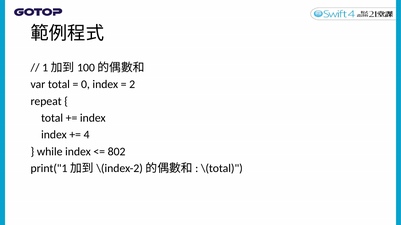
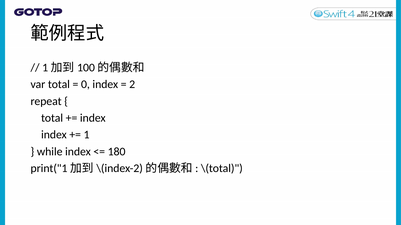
4: 4 -> 1 (87, 135)
802: 802 -> 180 (117, 152)
